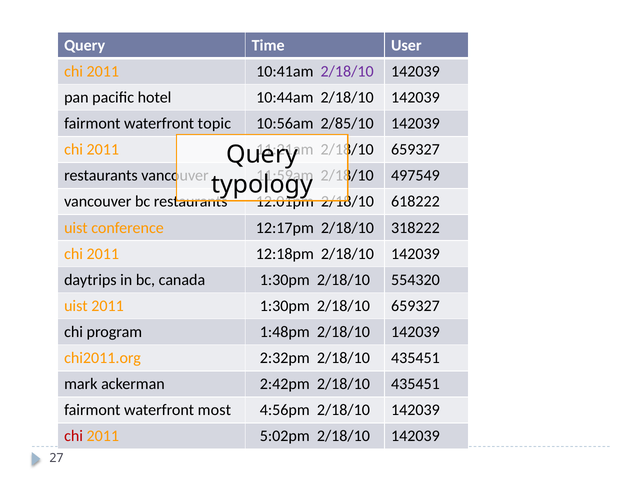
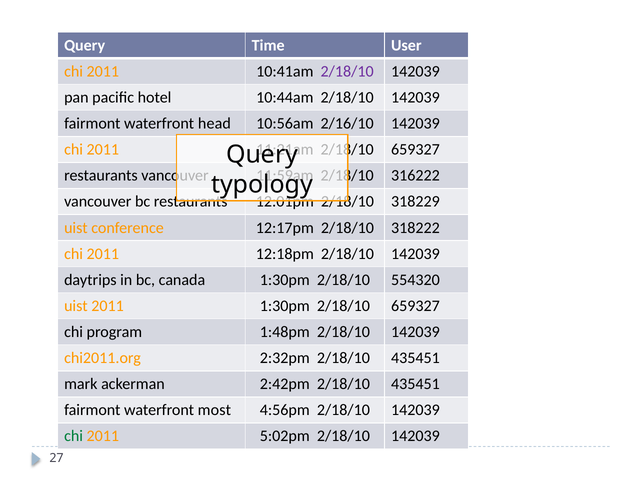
topic: topic -> head (214, 123)
2/85/10: 2/85/10 -> 2/16/10 (347, 123)
497549: 497549 -> 316222 (415, 175)
618222: 618222 -> 318229 (415, 201)
chi colour: red -> green (74, 436)
